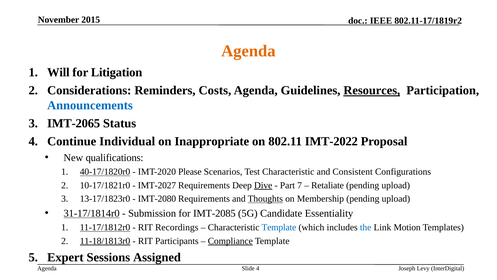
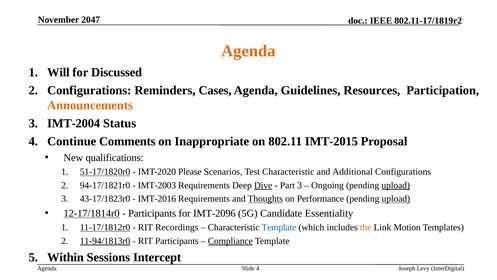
2015: 2015 -> 2047 (91, 20)
Litigation: Litigation -> Discussed (117, 72)
Considerations: Considerations -> Configurations (89, 90)
Costs: Costs -> Cases (215, 90)
Resources underline: present -> none (372, 90)
Announcements colour: blue -> orange (90, 105)
IMT-2065: IMT-2065 -> IMT-2004 (74, 123)
Individual: Individual -> Comments (127, 141)
IMT-2022: IMT-2022 -> IMT-2015 (331, 141)
40-17/1820r0: 40-17/1820r0 -> 51-17/1820r0 (105, 171)
Consistent: Consistent -> Additional (353, 171)
10-17/1821r0: 10-17/1821r0 -> 94-17/1821r0 (105, 185)
IMT-2027: IMT-2027 -> IMT-2003 (157, 185)
Part 7: 7 -> 3 (300, 185)
Retaliate: Retaliate -> Ongoing (328, 185)
upload underline: none -> present (396, 185)
13-17/1823r0: 13-17/1823r0 -> 43-17/1823r0 (105, 199)
IMT-2080: IMT-2080 -> IMT-2016 (157, 199)
Membership: Membership -> Performance (320, 199)
upload underline: none -> present (396, 199)
31-17/1814r0: 31-17/1814r0 -> 12-17/1814r0 (92, 213)
Submission: Submission -> Participants (152, 213)
IMT-2085: IMT-2085 -> IMT-2096 (214, 213)
the colour: blue -> orange (366, 227)
11-18/1813r0: 11-18/1813r0 -> 11-94/1813r0 (105, 241)
Expert: Expert -> Within (65, 257)
Assigned: Assigned -> Intercept (157, 257)
